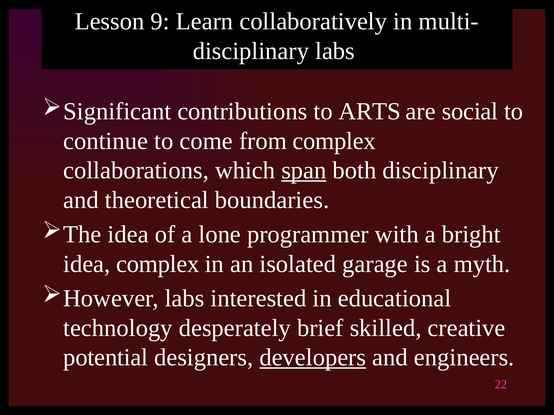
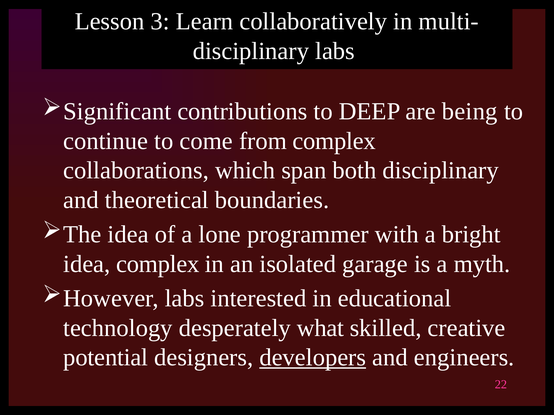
9: 9 -> 3 (160, 22)
ARTS: ARTS -> DEEP (370, 112)
social: social -> being (470, 112)
span underline: present -> none (304, 171)
brief: brief -> what (320, 328)
